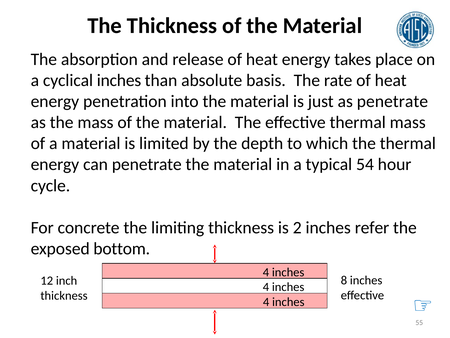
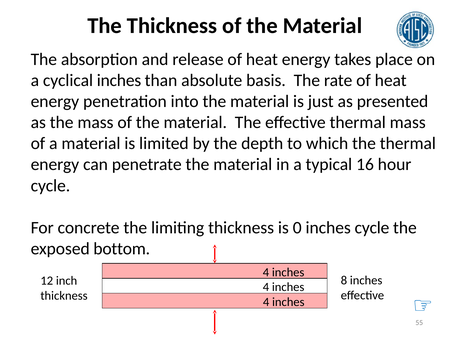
as penetrate: penetrate -> presented (393, 101)
54: 54 -> 16 (365, 164)
2: 2 -> 0 (297, 227)
inches refer: refer -> cycle (372, 227)
